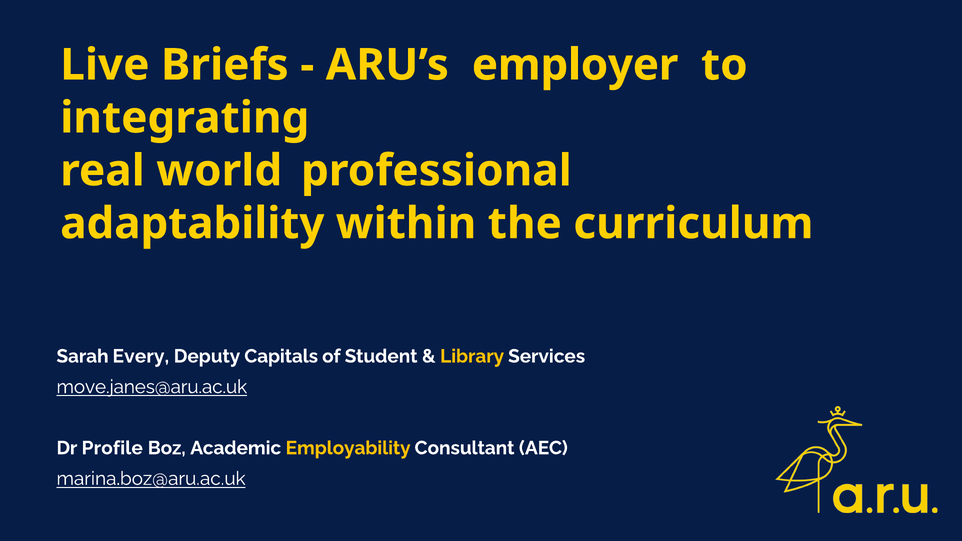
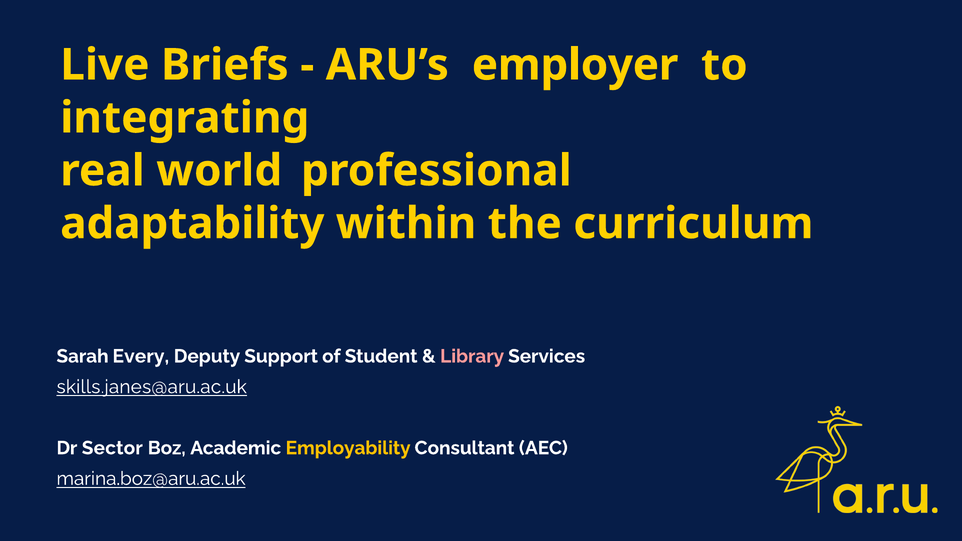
Capitals: Capitals -> Support (281, 356)
Library colour: yellow -> pink (472, 356)
move.janes@aru.ac.uk: move.janes@aru.ac.uk -> skills.janes@aru.ac.uk (152, 387)
Profile: Profile -> Sector (112, 448)
